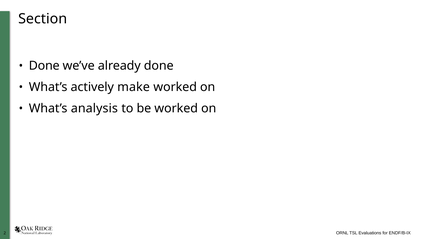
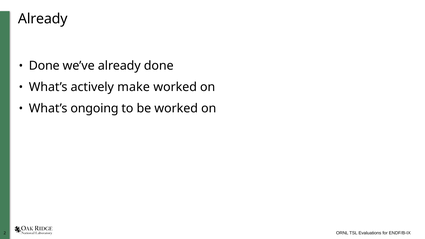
Section: Section -> Already (43, 19)
analysis: analysis -> ongoing (94, 109)
